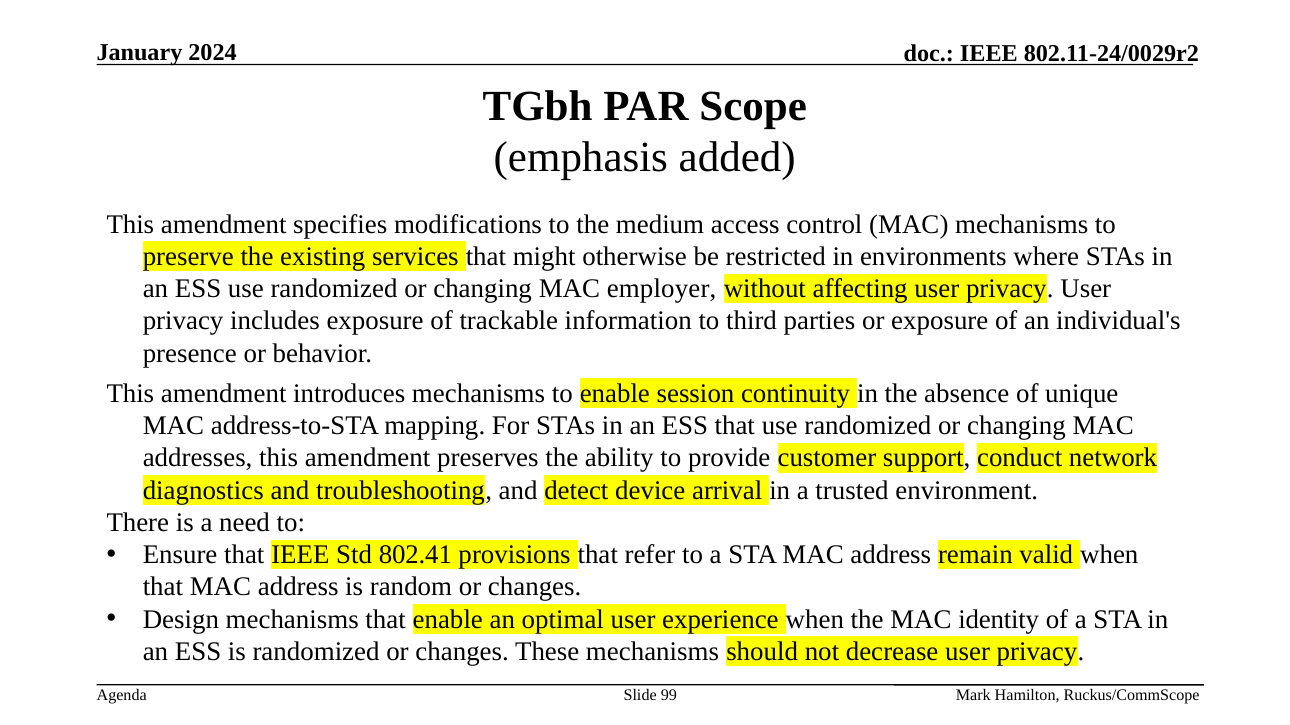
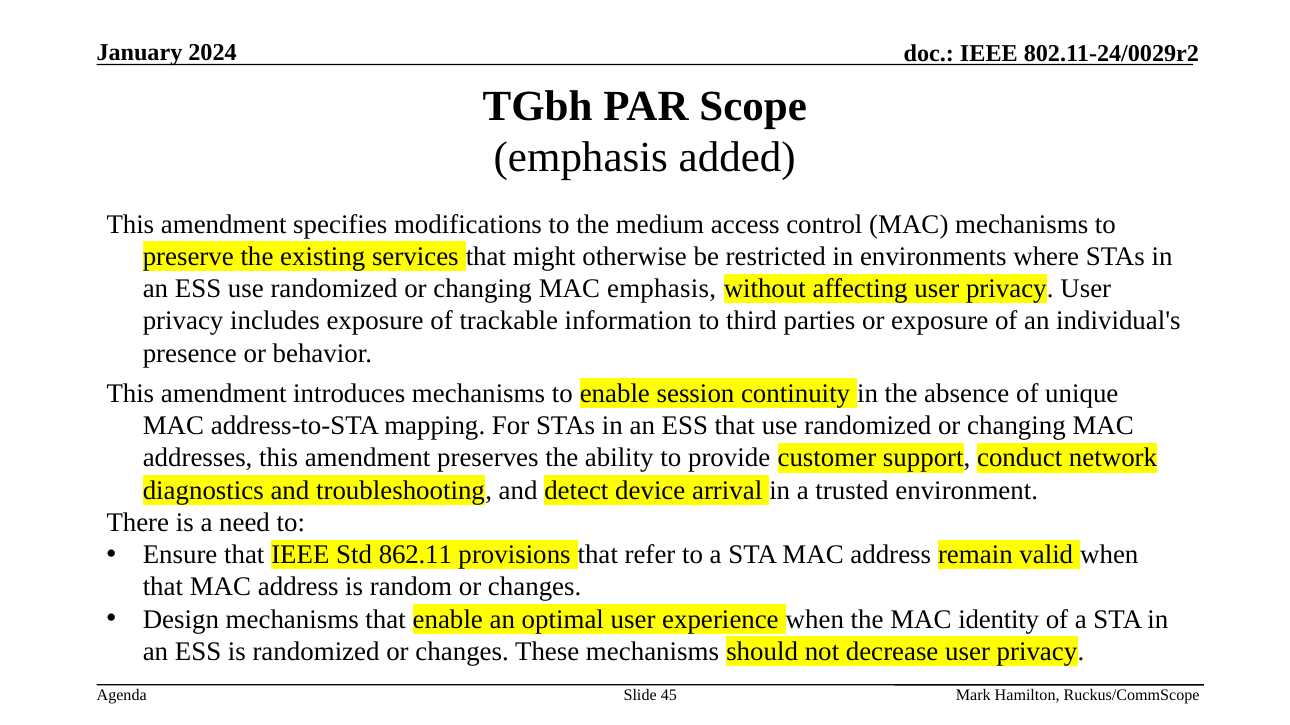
MAC employer: employer -> emphasis (662, 289)
802.41: 802.41 -> 862.11 (415, 555)
99: 99 -> 45 (669, 696)
